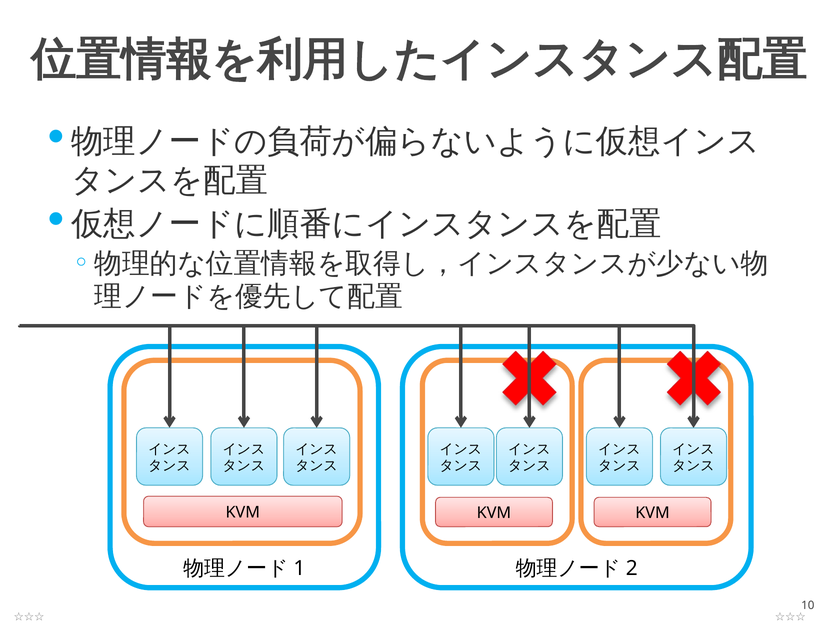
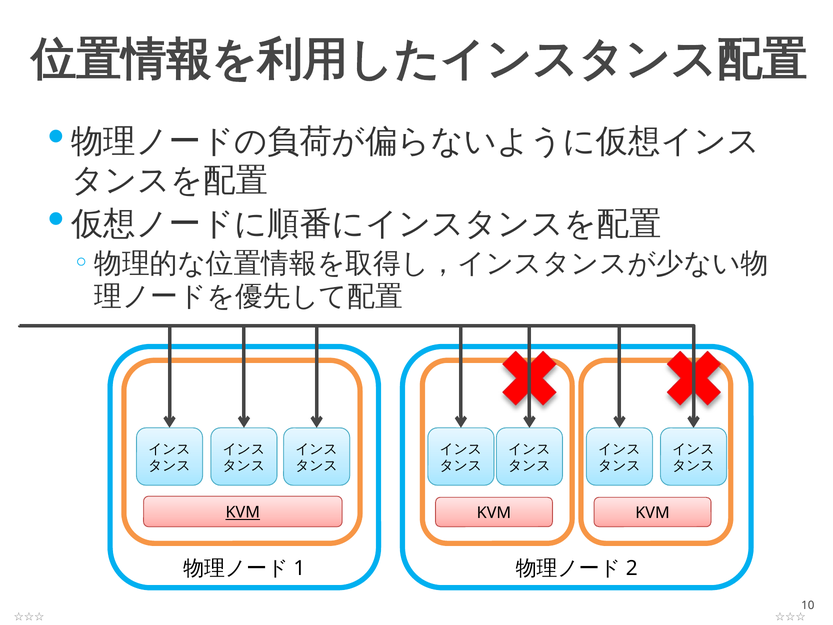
KVM underline: none -> present (243, 512)
